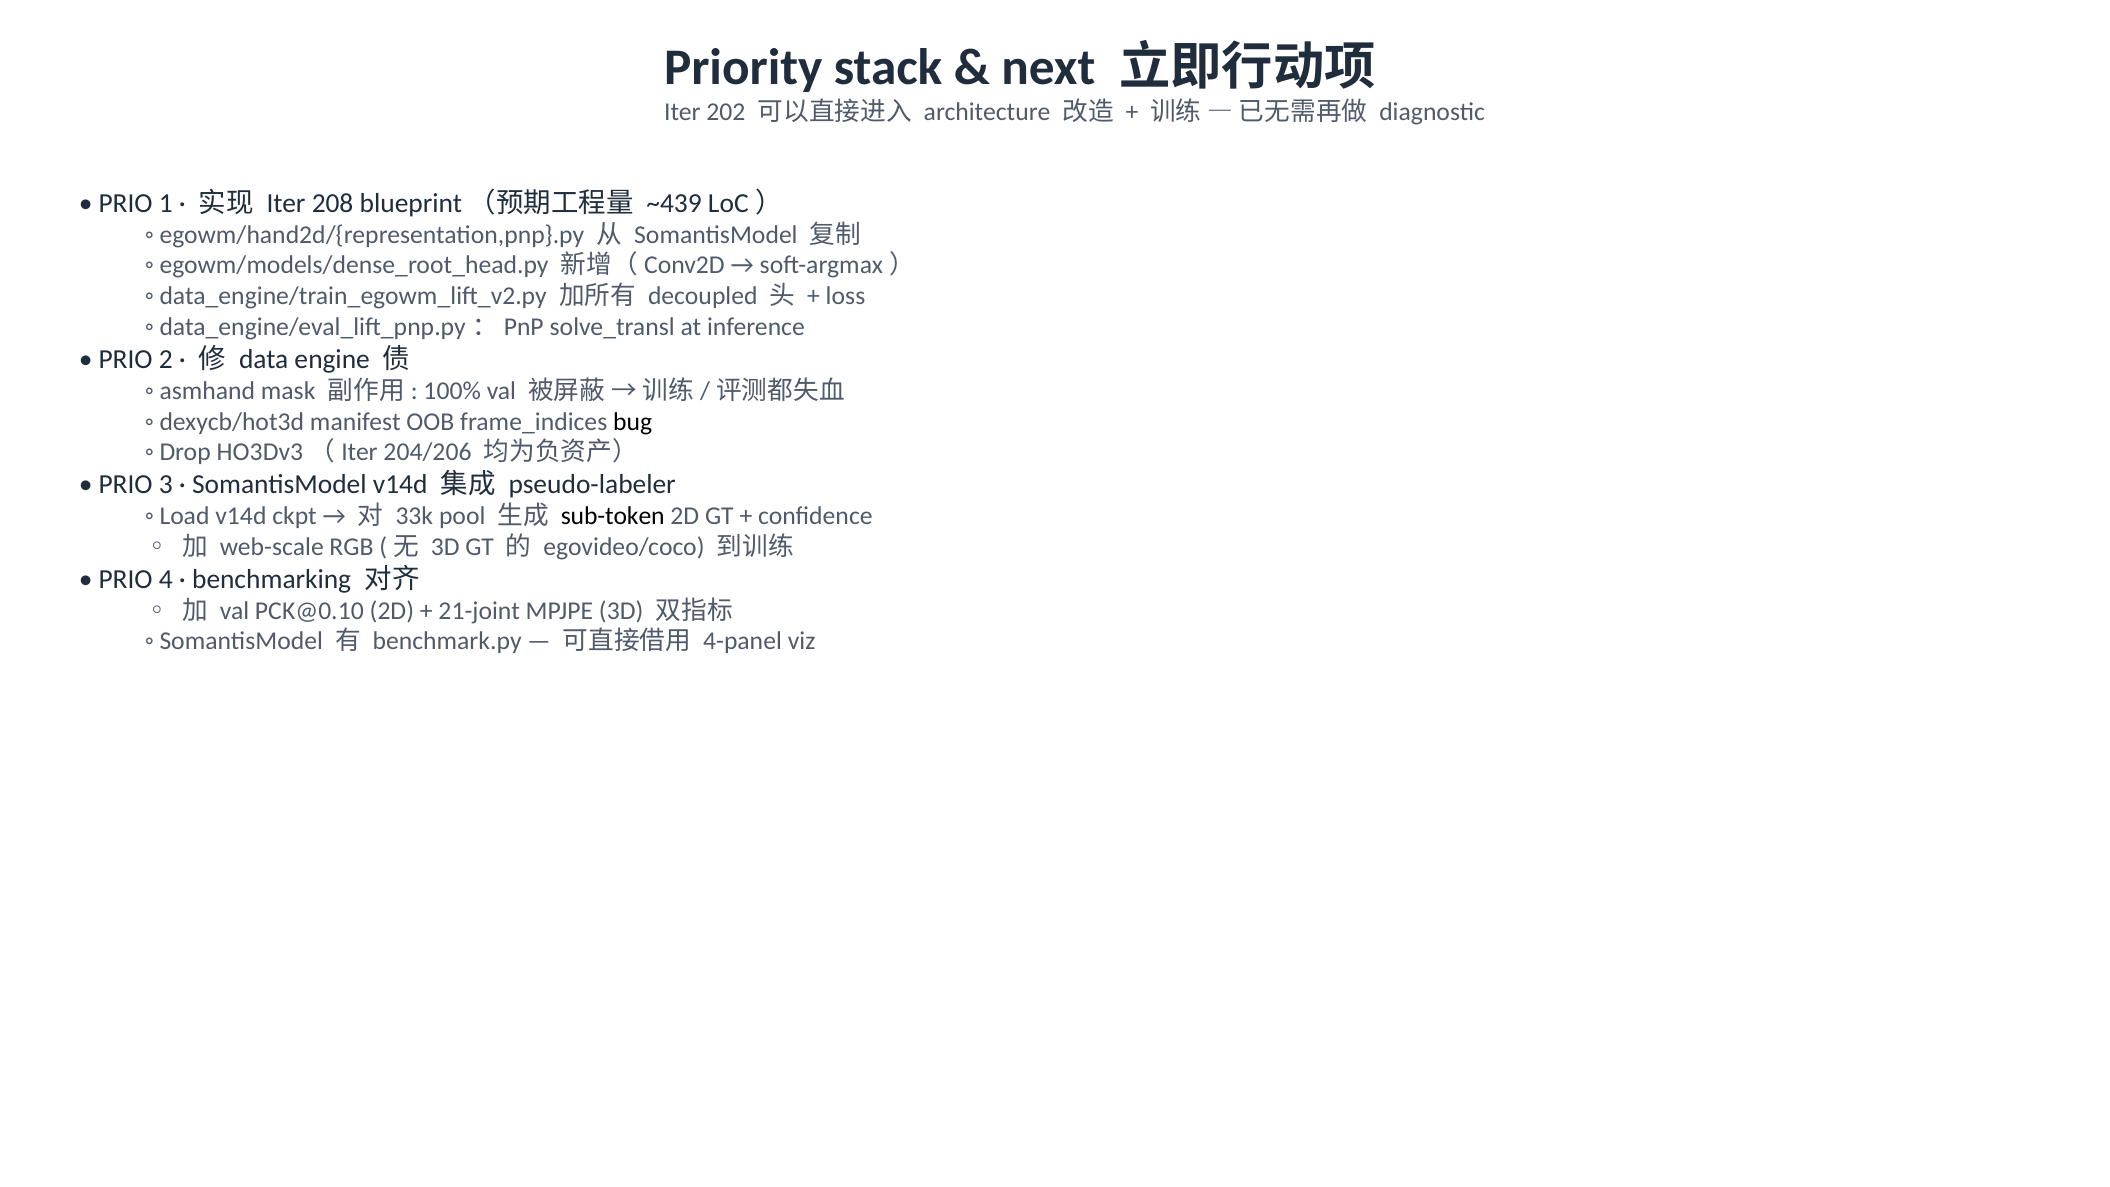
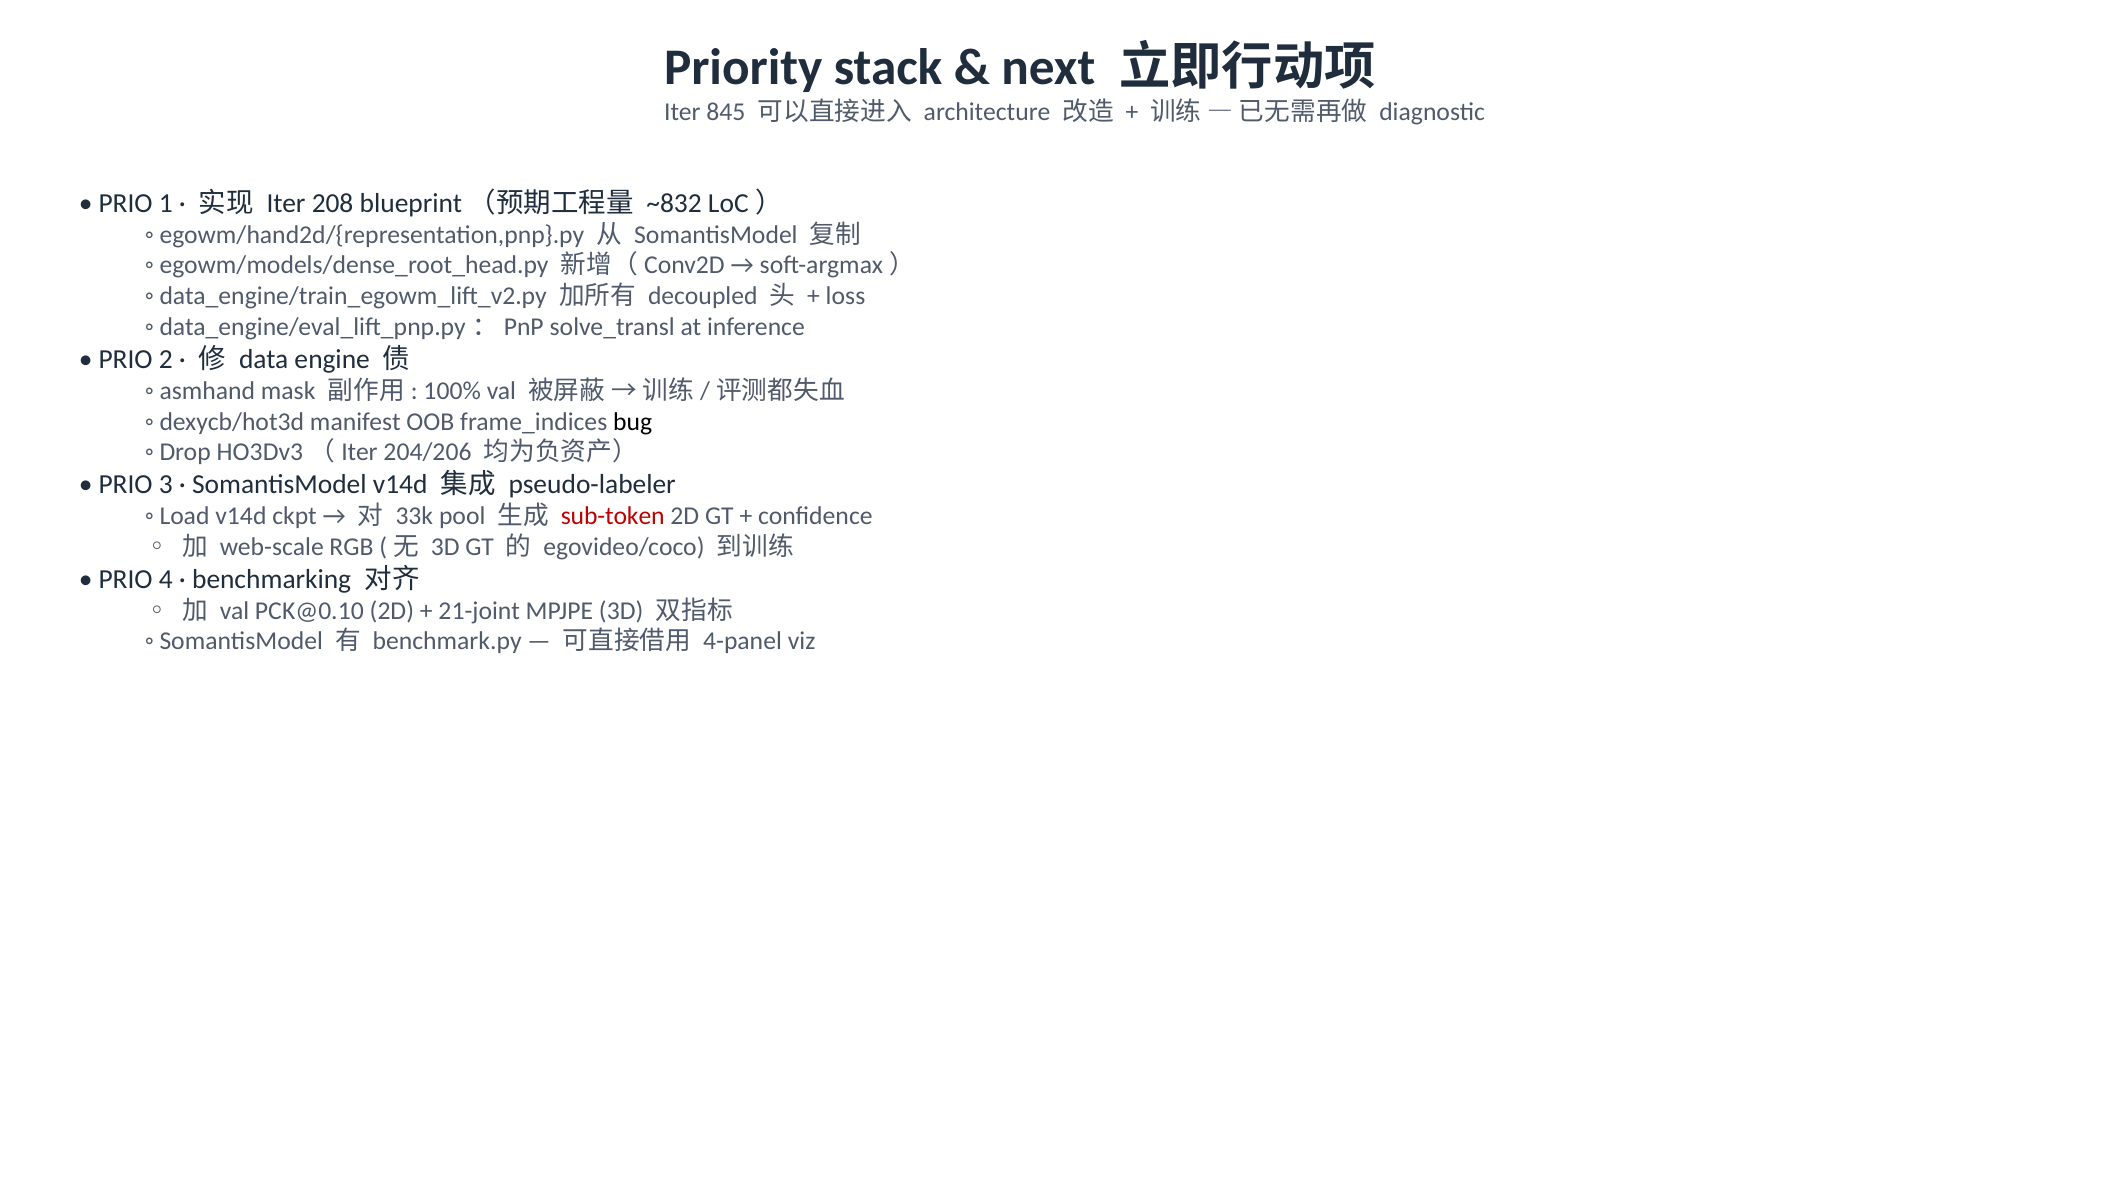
202: 202 -> 845 (726, 112)
~439: ~439 -> ~832 (674, 203)
sub-token colour: black -> red (613, 516)
